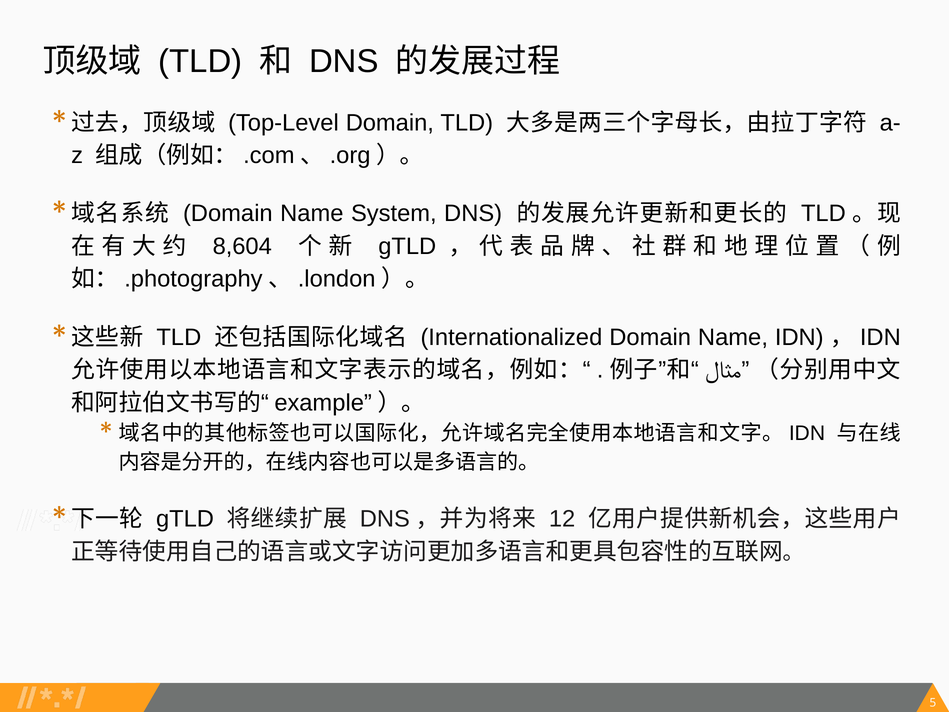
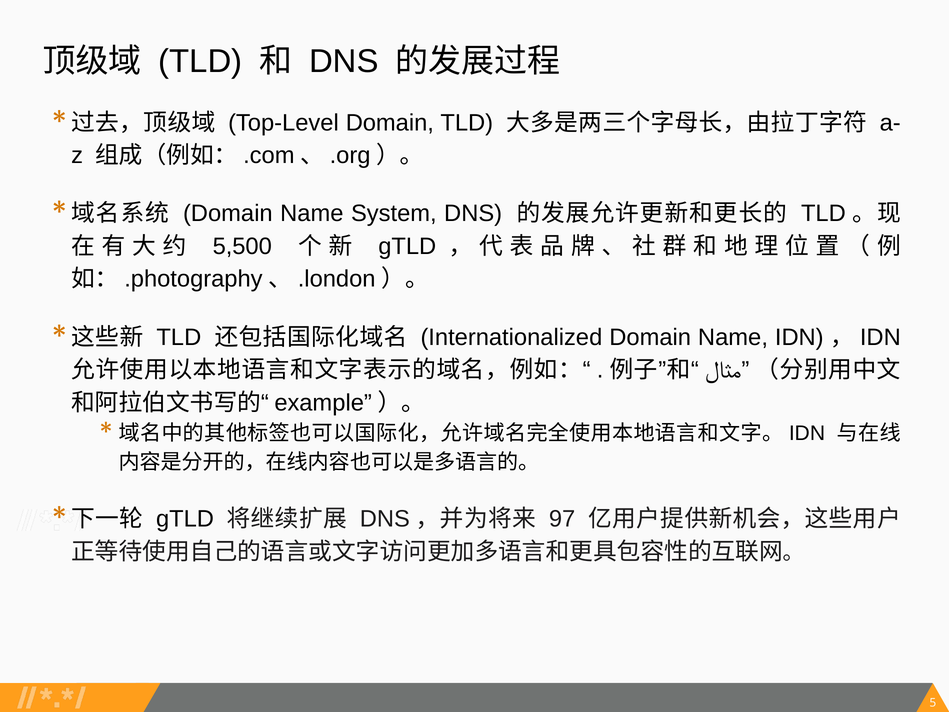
8,604: 8,604 -> 5,500 (242, 246)
12: 12 -> 97 (562, 519)
